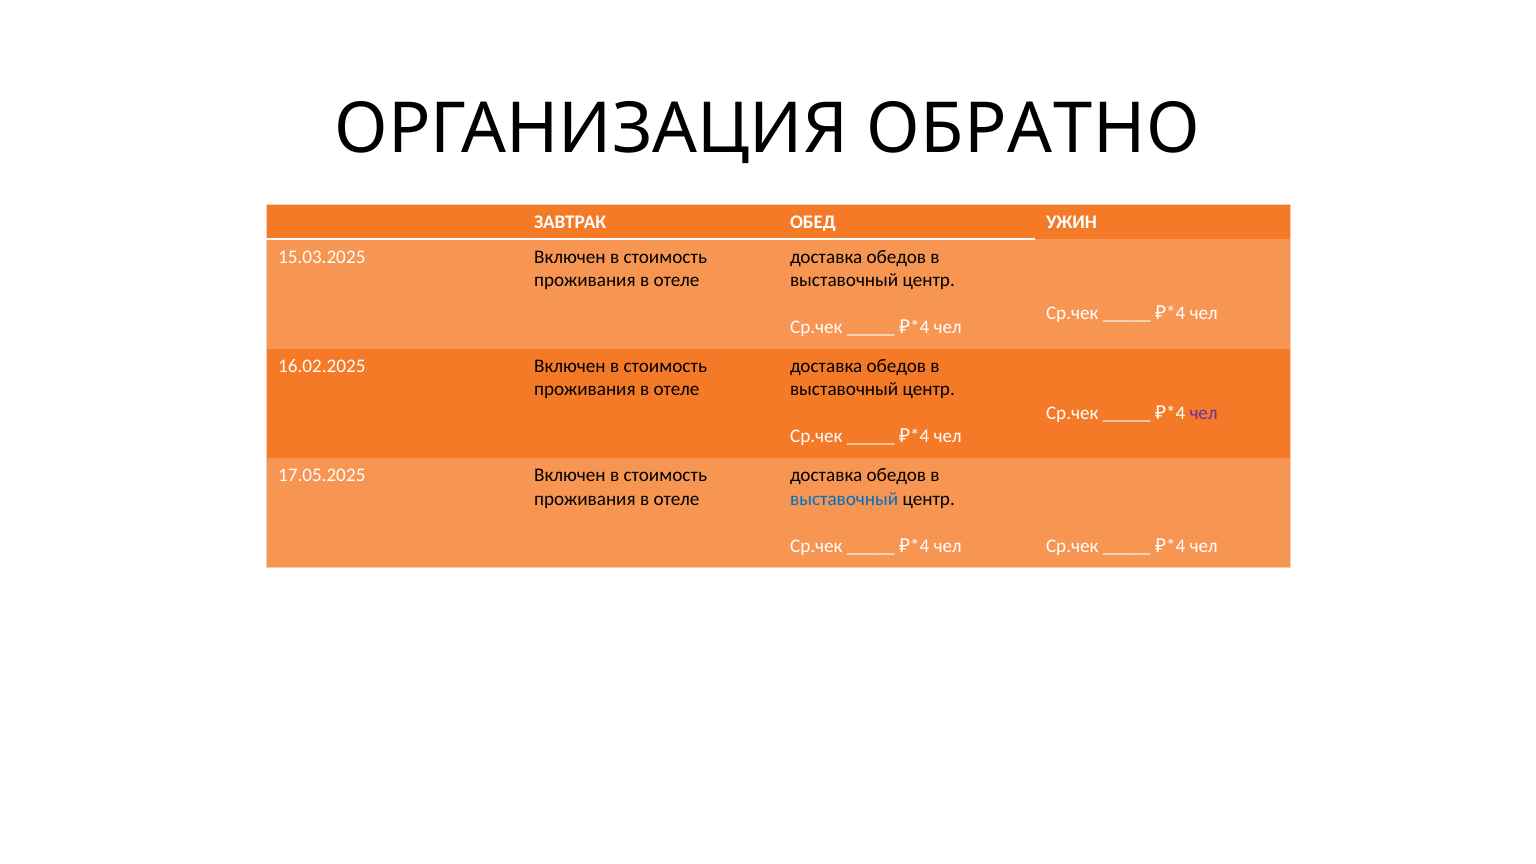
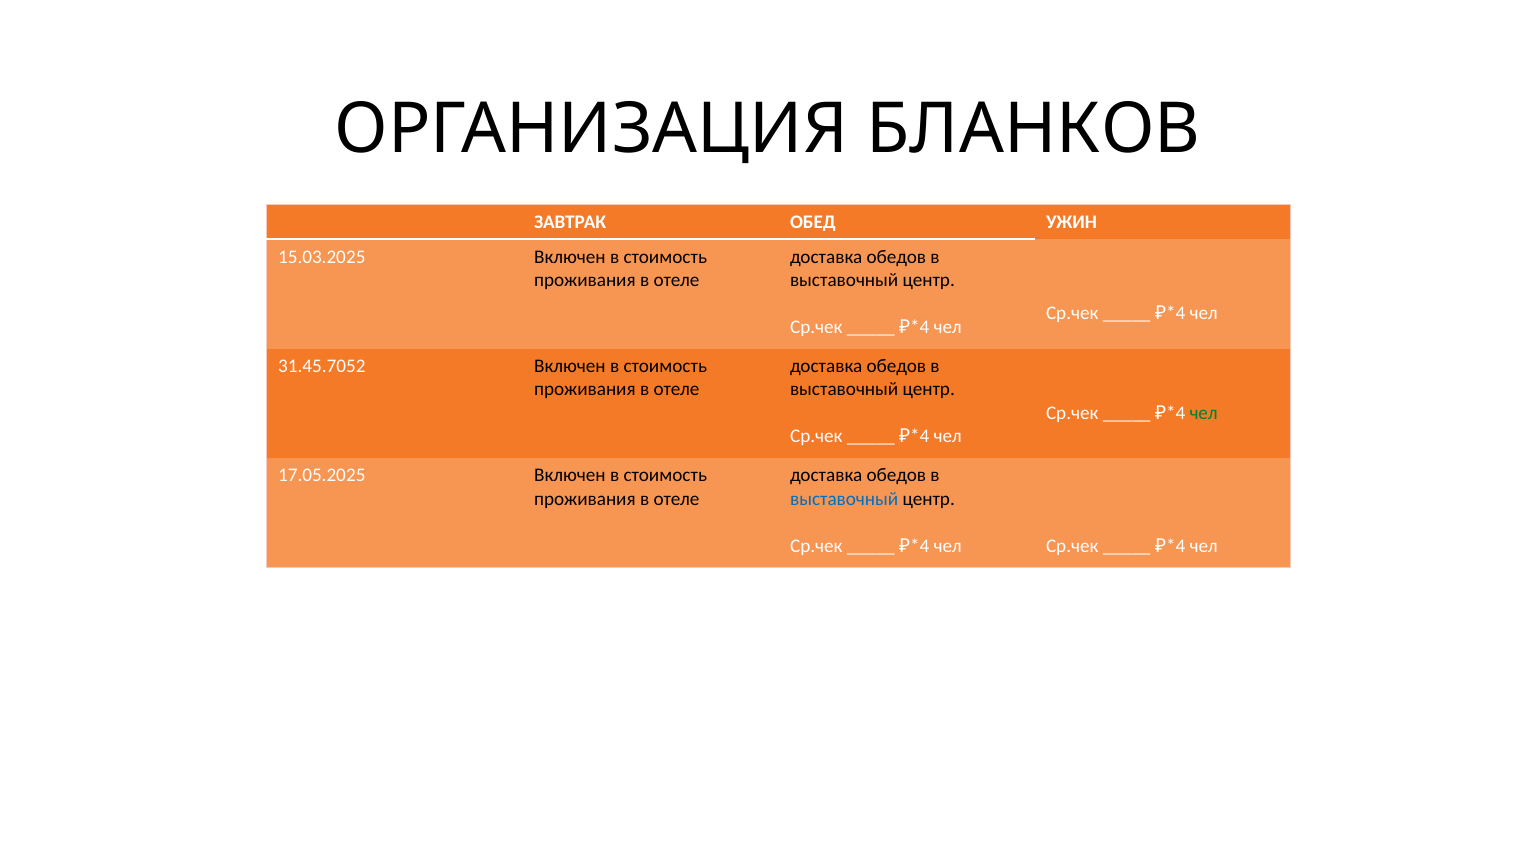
ОБРАТНО: ОБРАТНО -> БЛАНКОВ (1033, 129)
16.02.2025: 16.02.2025 -> 31.45.7052 (322, 366)
чел colour: purple -> green (1204, 413)
